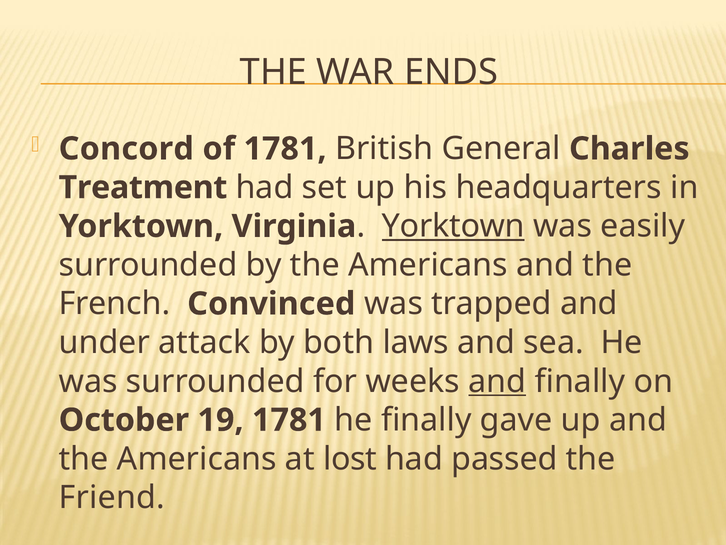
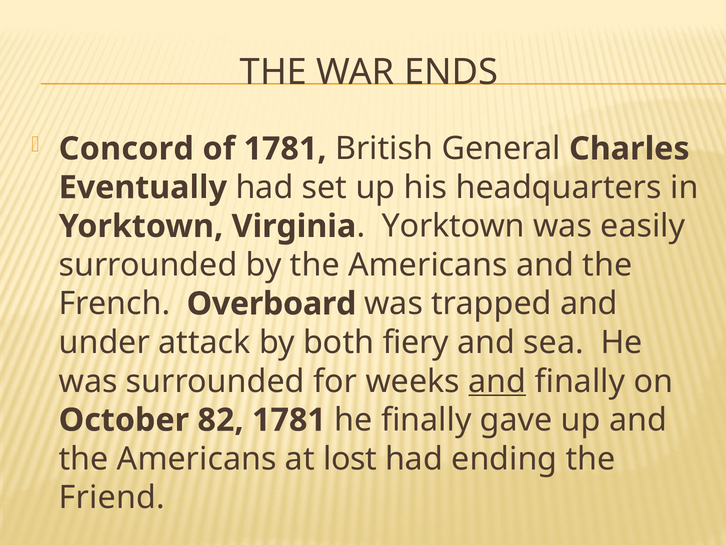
Treatment: Treatment -> Eventually (143, 187)
Yorktown underline: present -> none (453, 226)
Convinced: Convinced -> Overboard (272, 304)
laws: laws -> fiery (416, 342)
19: 19 -> 82 (221, 420)
passed: passed -> ending (504, 458)
